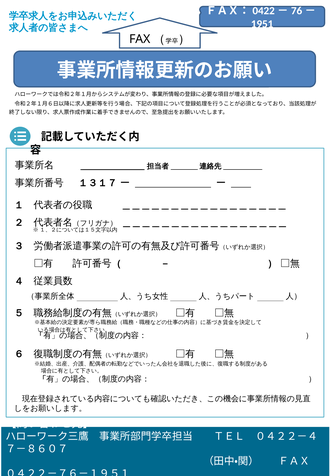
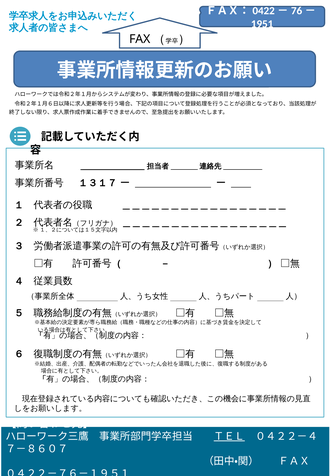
ＴＥＬ underline: none -> present (229, 437)
